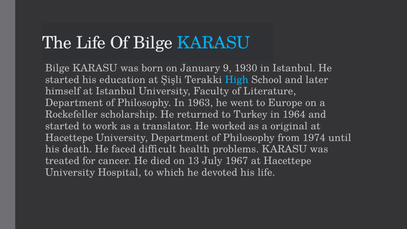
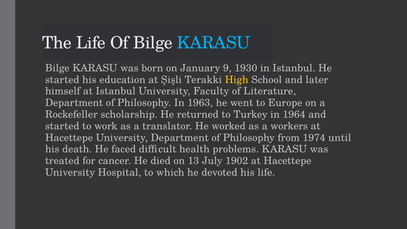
High colour: light blue -> yellow (237, 80)
original: original -> workers (289, 126)
1967: 1967 -> 1902 (237, 161)
